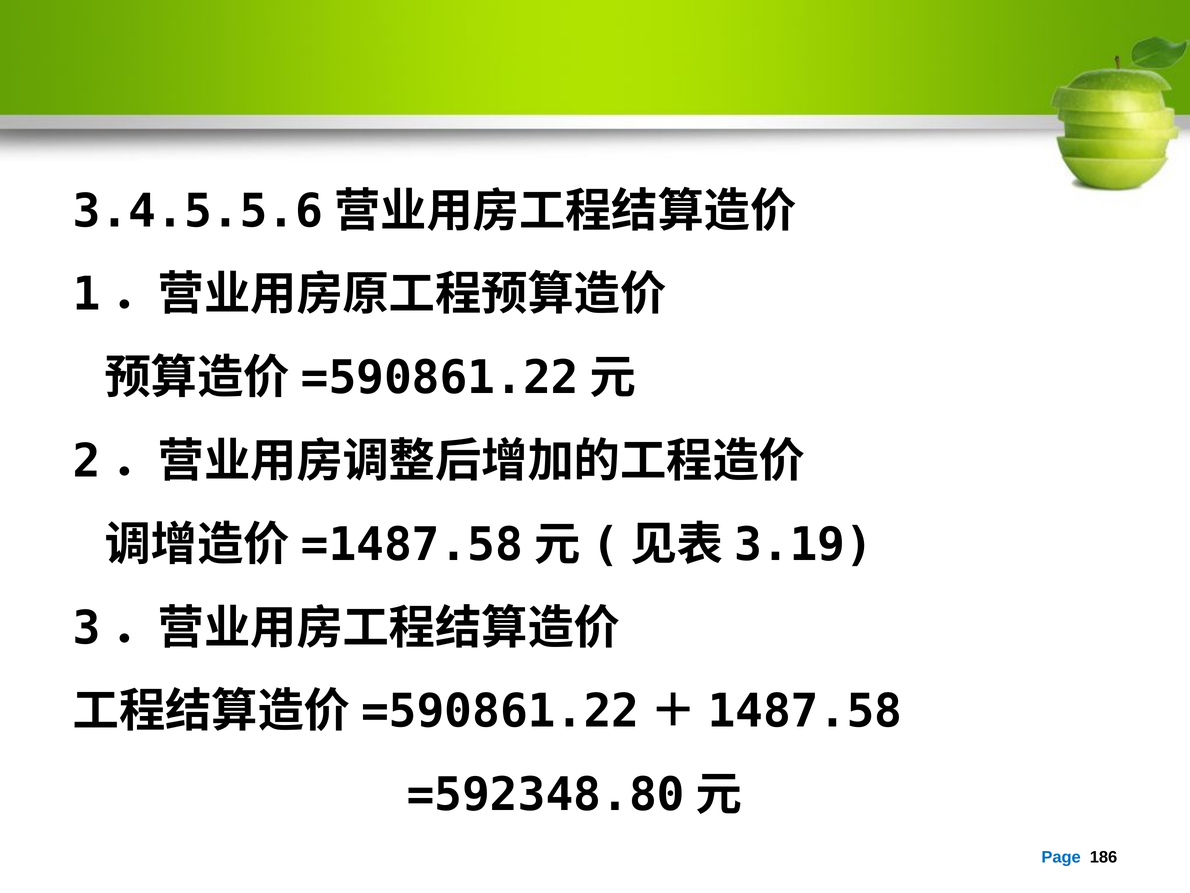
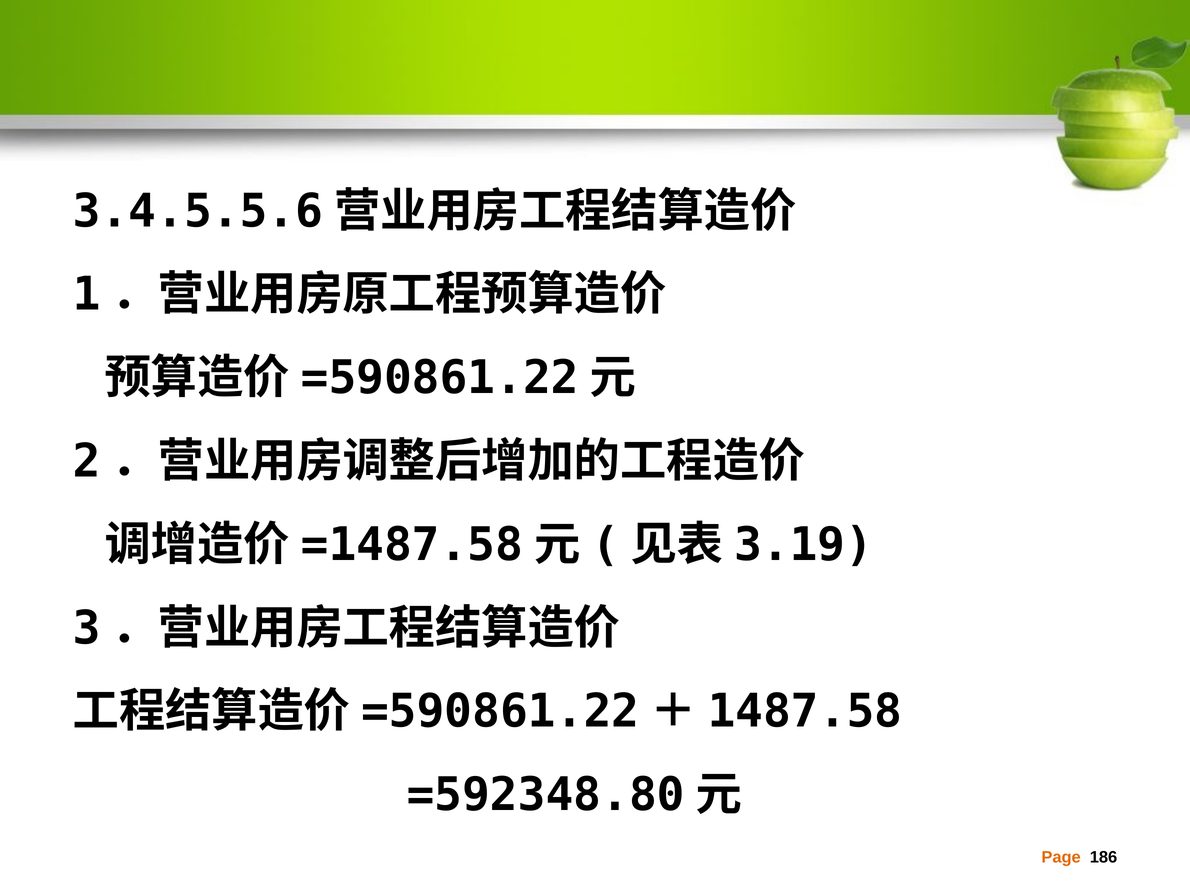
Page colour: blue -> orange (1061, 857)
